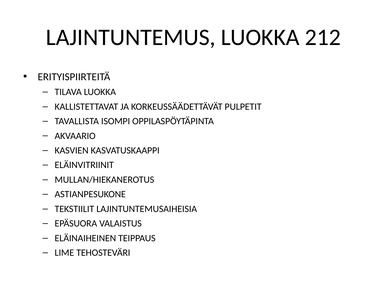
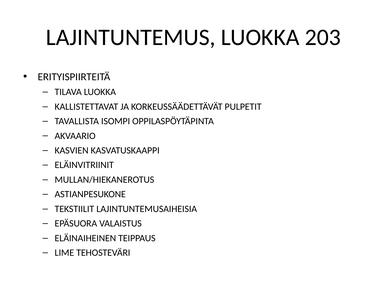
212: 212 -> 203 (323, 37)
